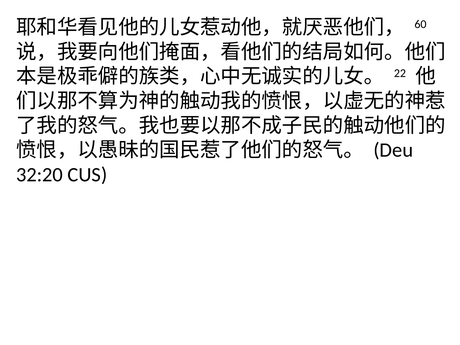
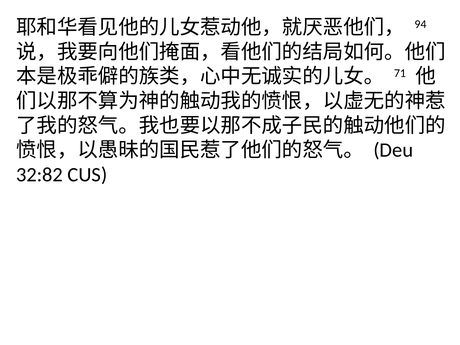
60: 60 -> 94 (420, 24)
22: 22 -> 71 (400, 73)
32:20: 32:20 -> 32:82 (40, 175)
